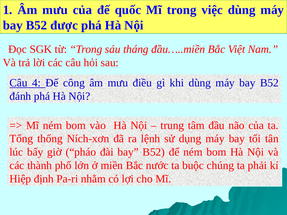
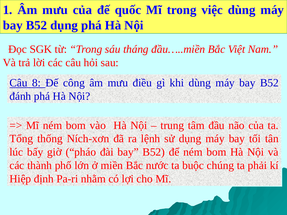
B52 được: được -> dụng (64, 25)
4: 4 -> 8 (36, 83)
